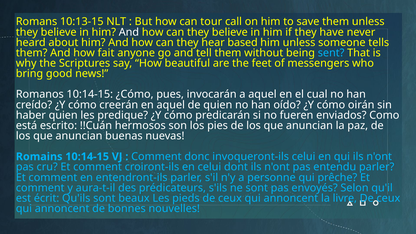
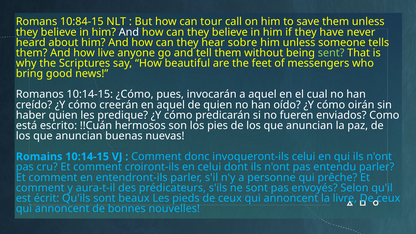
10:13-15: 10:13-15 -> 10:84-15 (82, 22)
based: based -> sobre (242, 43)
fait: fait -> live (106, 53)
sent colour: light blue -> light green (331, 53)
